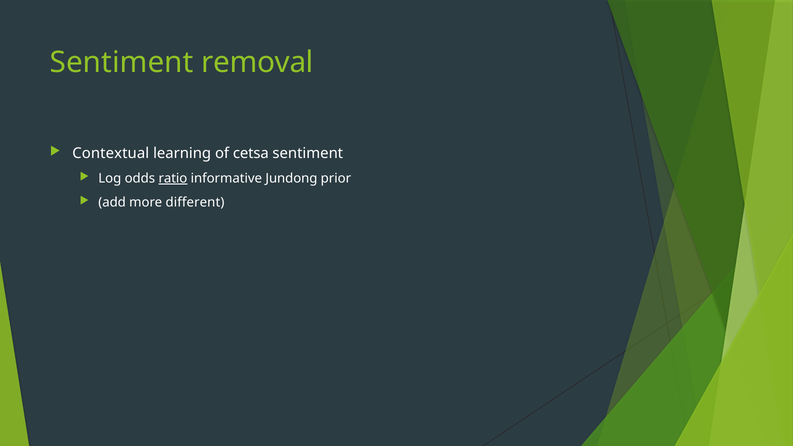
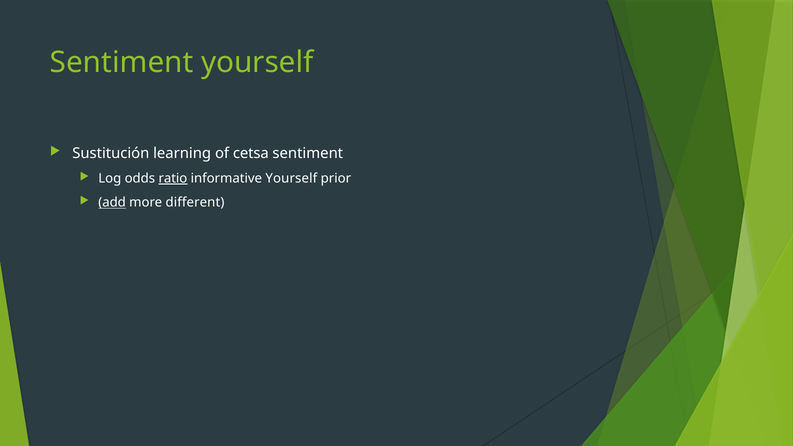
Sentiment removal: removal -> yourself (257, 63)
Contextual: Contextual -> Sustitución (111, 153)
informative Jundong: Jundong -> Yourself (291, 178)
add underline: none -> present (112, 203)
